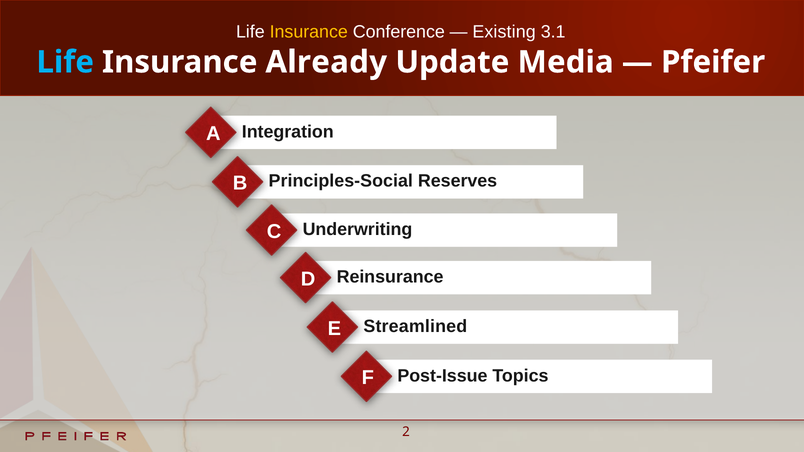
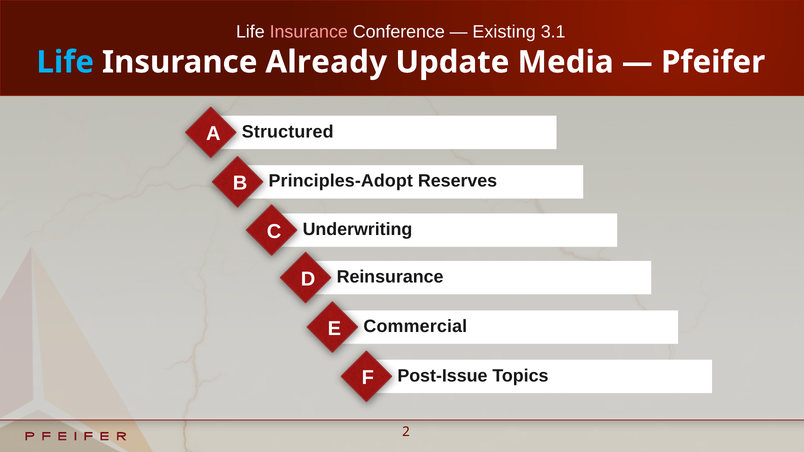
Insurance colour: yellow -> pink (309, 32)
Integration: Integration -> Structured (288, 132)
Principles-Social: Principles-Social -> Principles-Adopt (341, 181)
Streamlined: Streamlined -> Commercial (415, 327)
